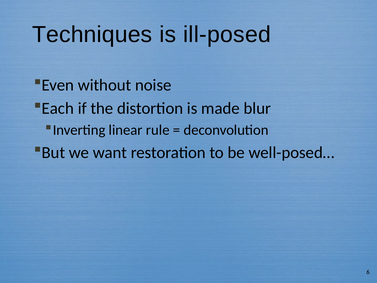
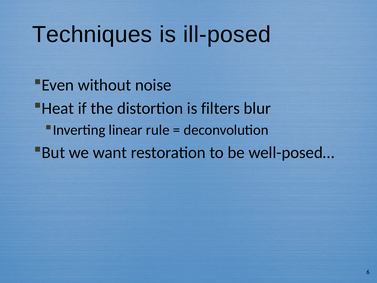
Each: Each -> Heat (58, 108)
made: made -> filters (221, 108)
